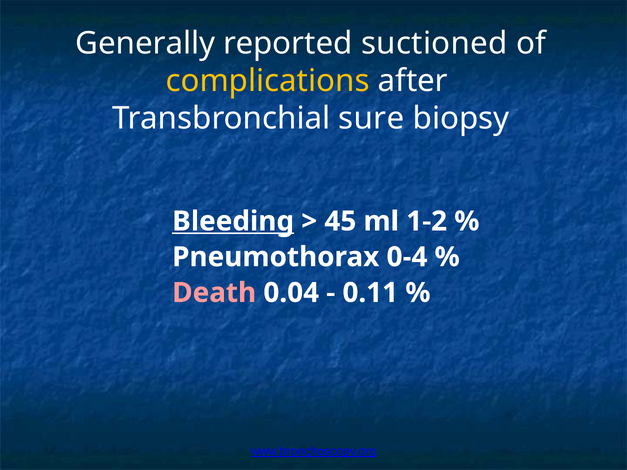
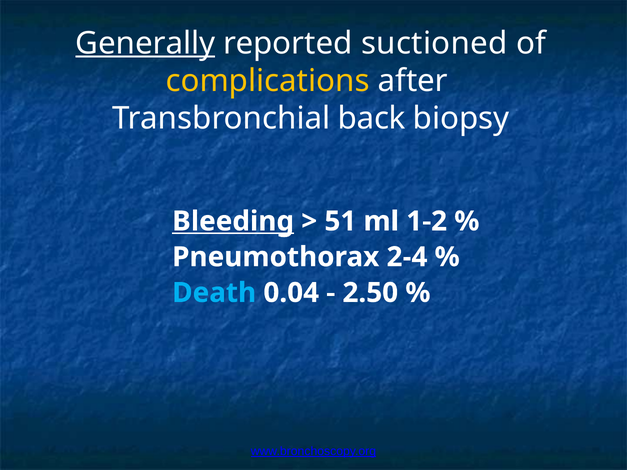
Generally underline: none -> present (145, 43)
sure: sure -> back (372, 118)
45: 45 -> 51 (340, 221)
0-4: 0-4 -> 2-4 (407, 257)
Death colour: pink -> light blue (214, 293)
0.11: 0.11 -> 2.50 (370, 293)
